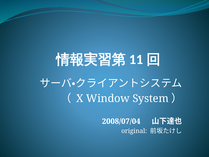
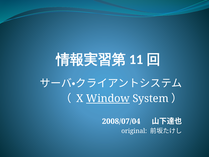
Window underline: none -> present (108, 98)
